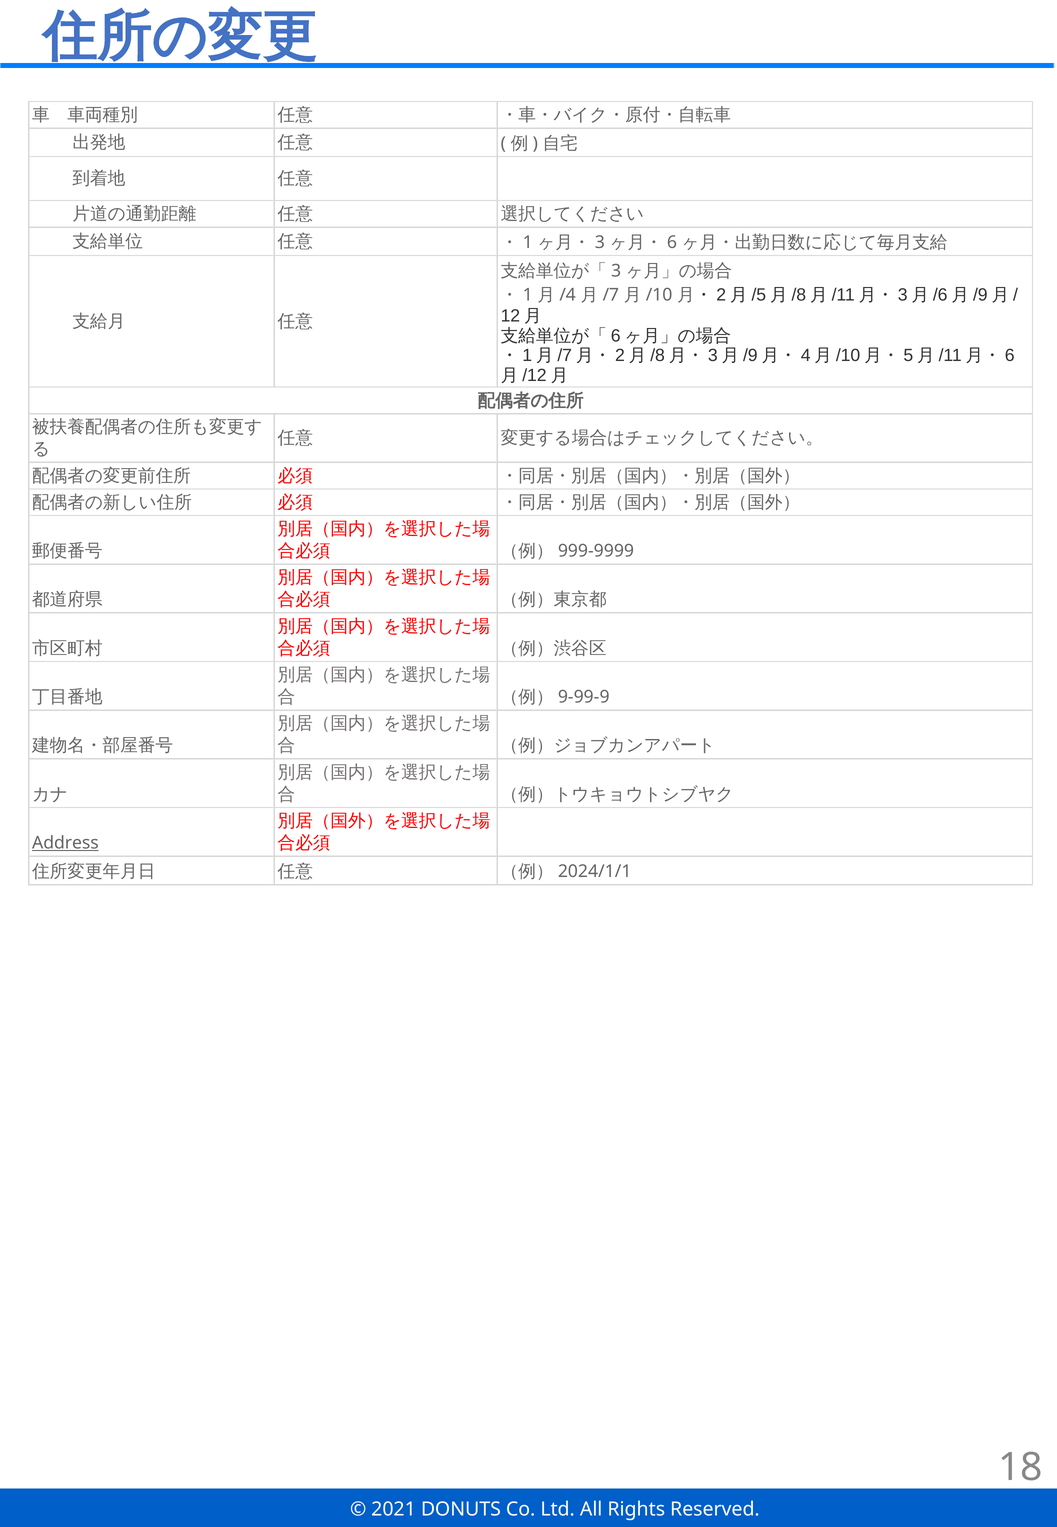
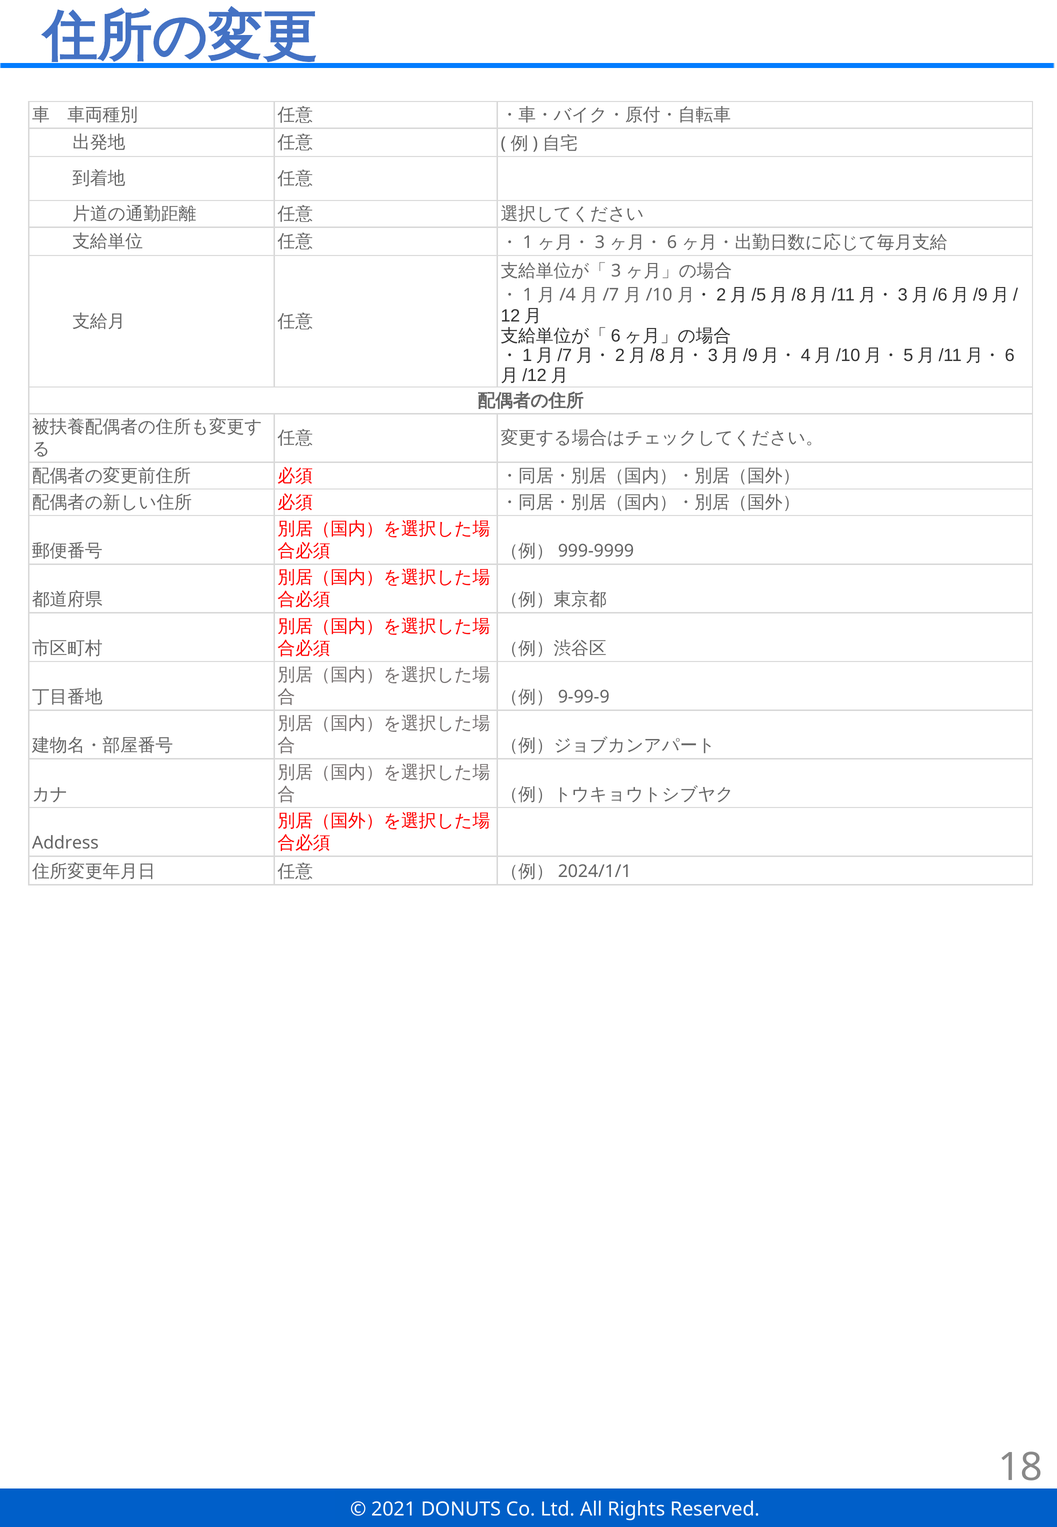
Address underline: present -> none (65, 843)
